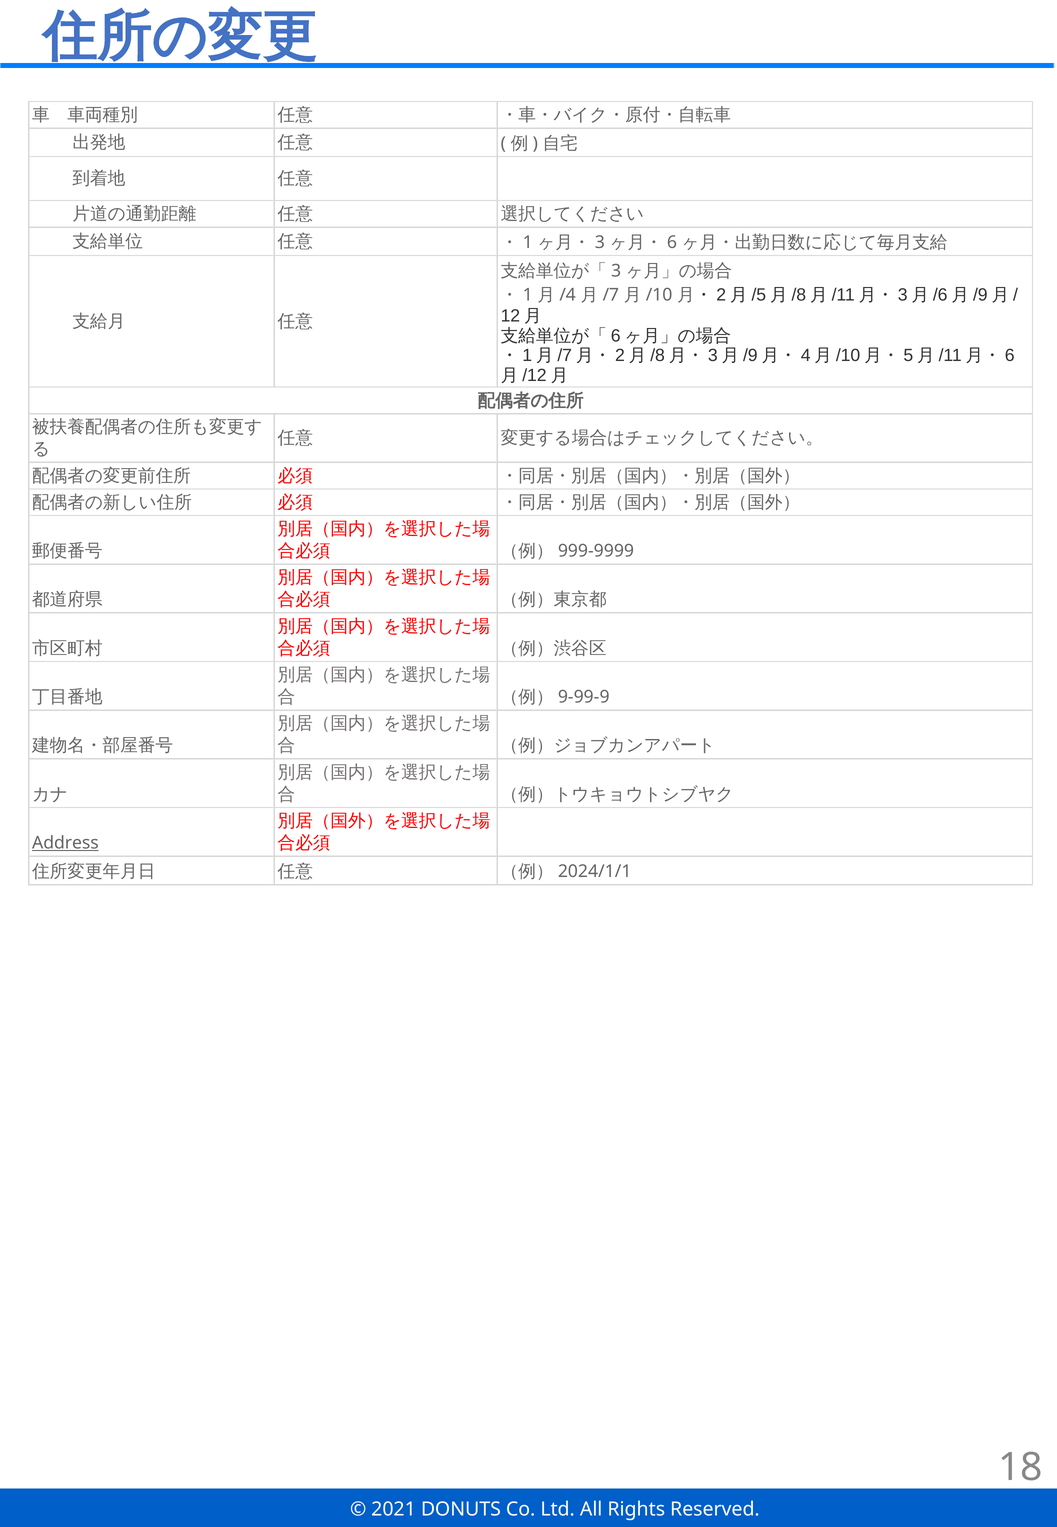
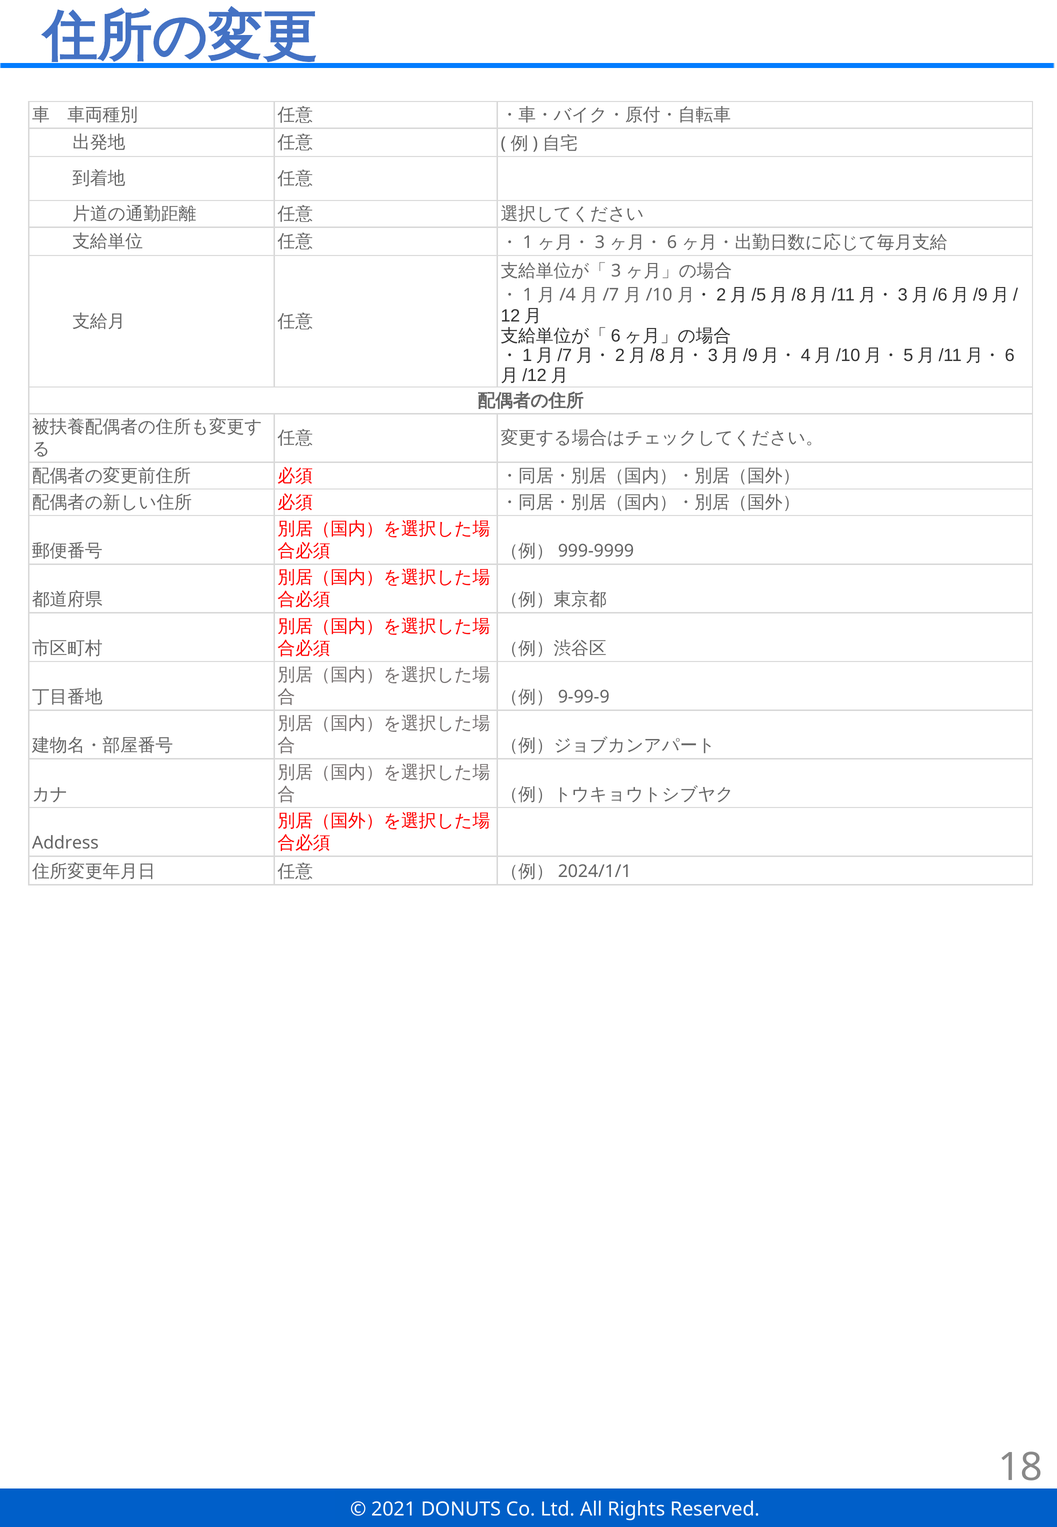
Address underline: present -> none (65, 843)
